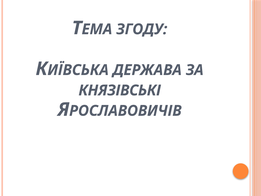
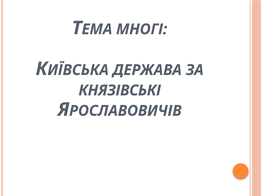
ЗГОДУ: ЗГОДУ -> МНОГІ (142, 29)
